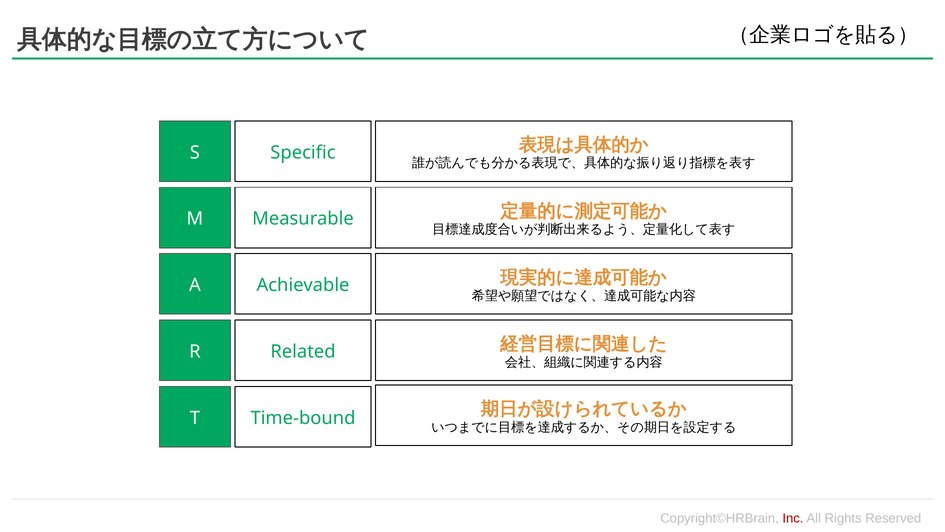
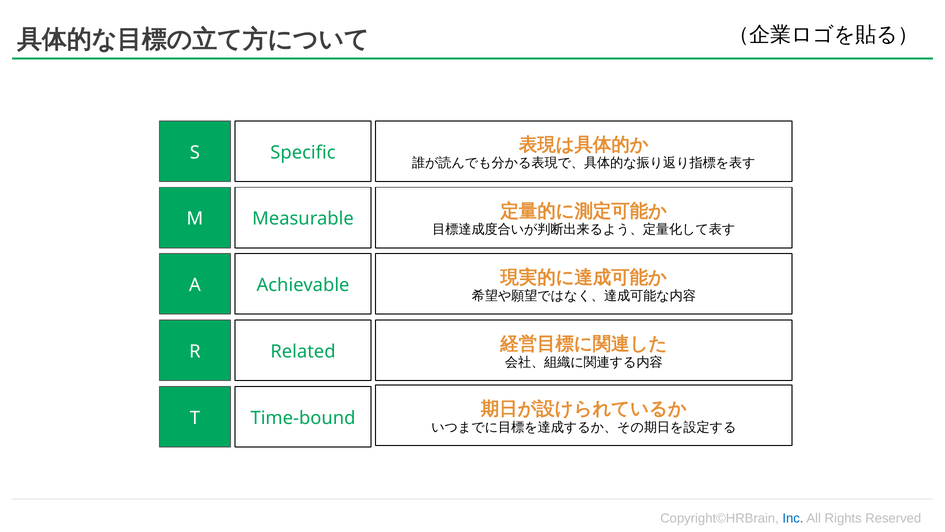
Inc colour: red -> blue (793, 518)
